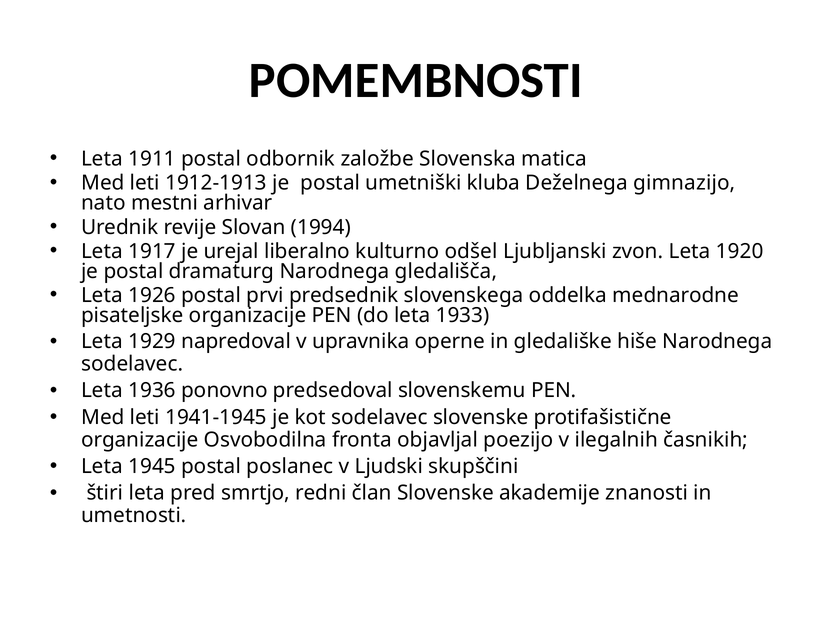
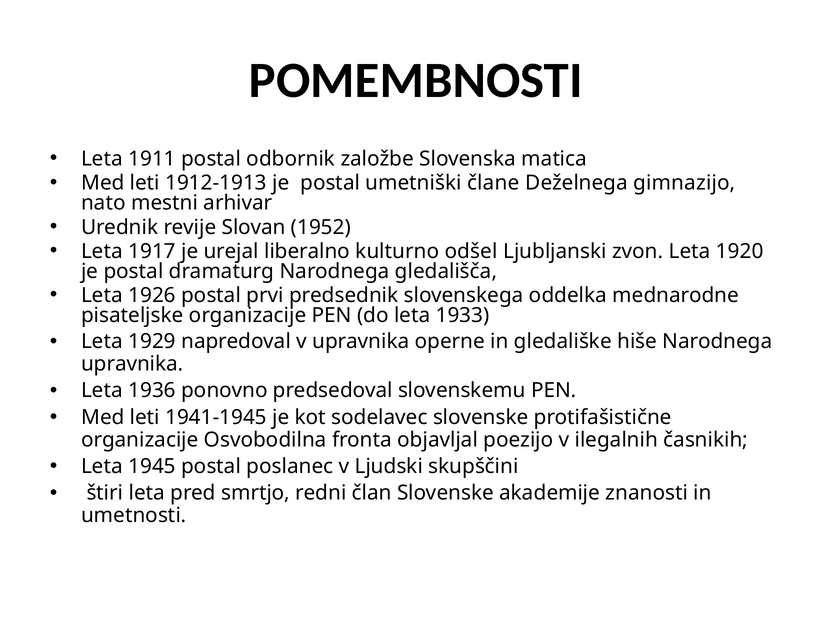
kluba: kluba -> člane (493, 183)
1994: 1994 -> 1952 (321, 227)
sodelavec: sodelavec -> upravnika (132, 364)
